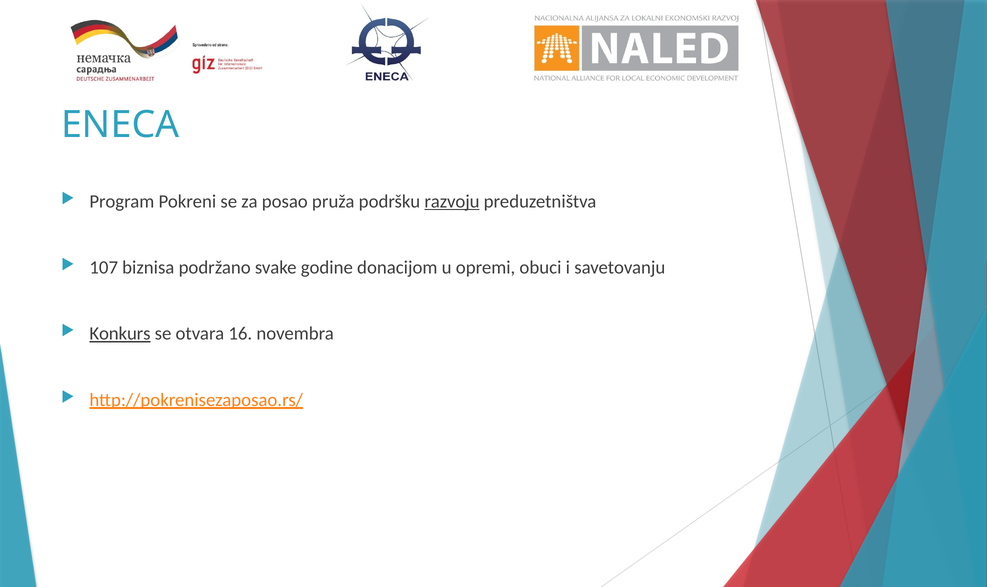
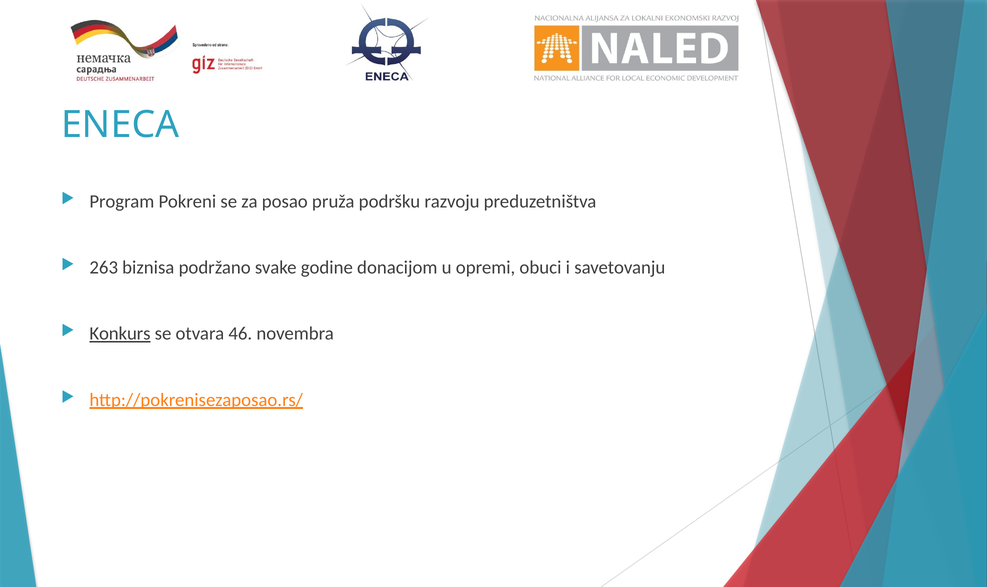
razvoju underline: present -> none (452, 201)
107: 107 -> 263 (104, 267)
16: 16 -> 46 (240, 333)
